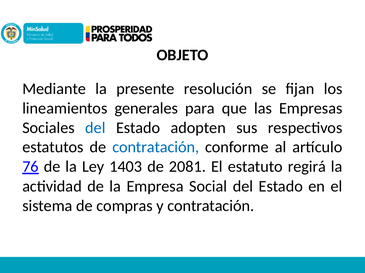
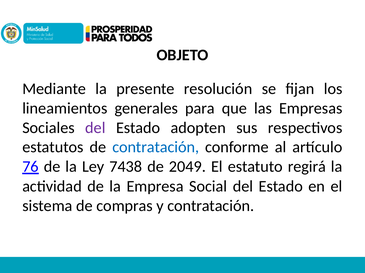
del colour: blue -> purple (95, 128)
1403: 1403 -> 7438 (126, 167)
2081: 2081 -> 2049 (187, 167)
